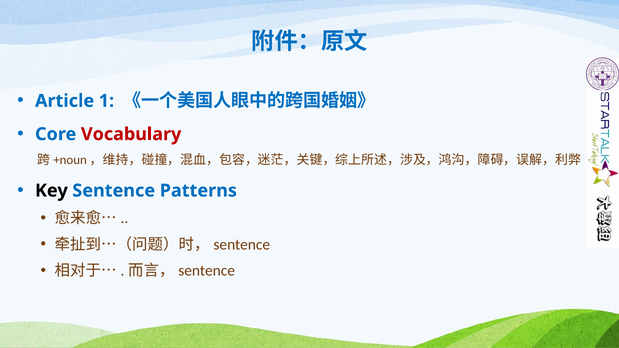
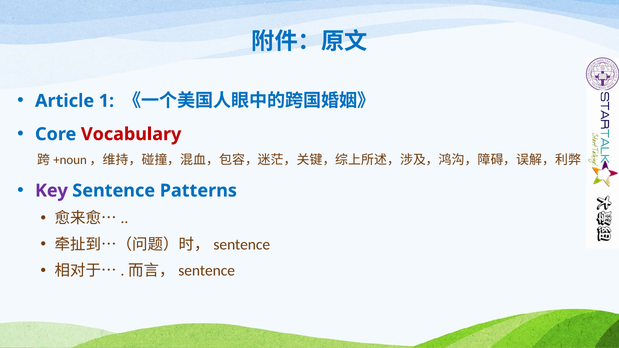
Key colour: black -> purple (51, 191)
